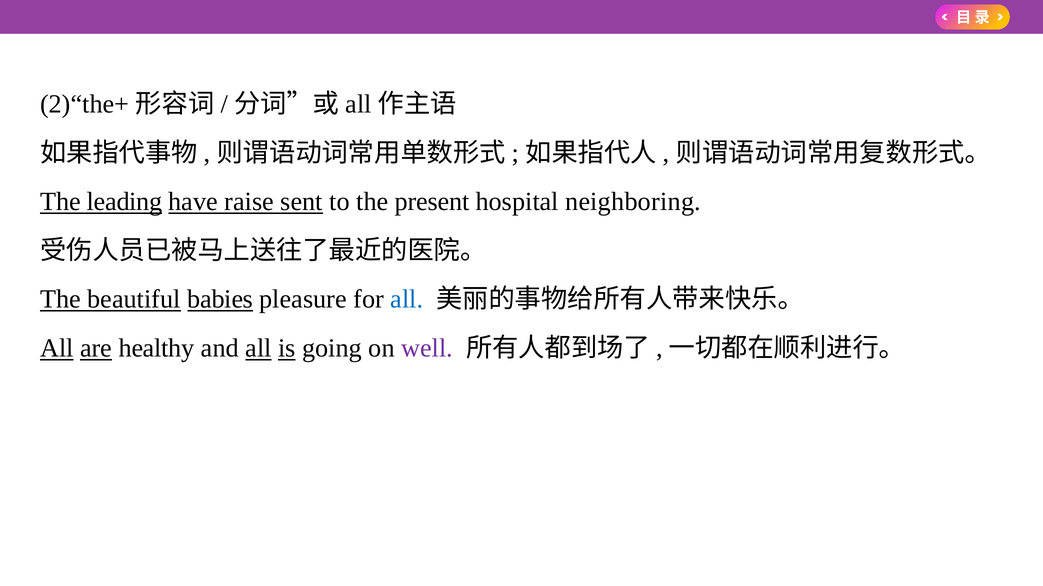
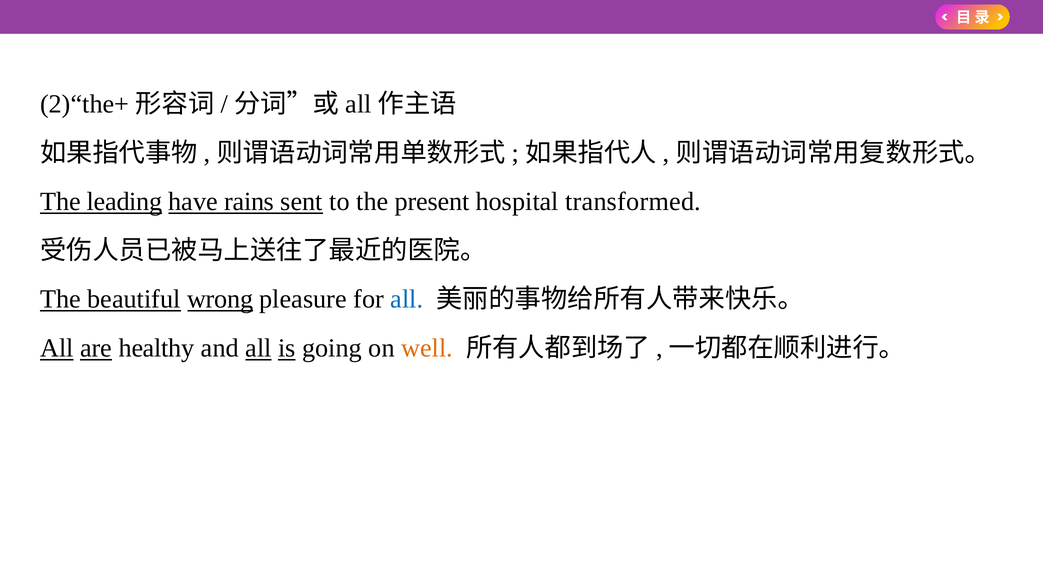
raise: raise -> rains (249, 202)
neighboring: neighboring -> transformed (633, 202)
babies: babies -> wrong (220, 299)
well colour: purple -> orange (427, 348)
